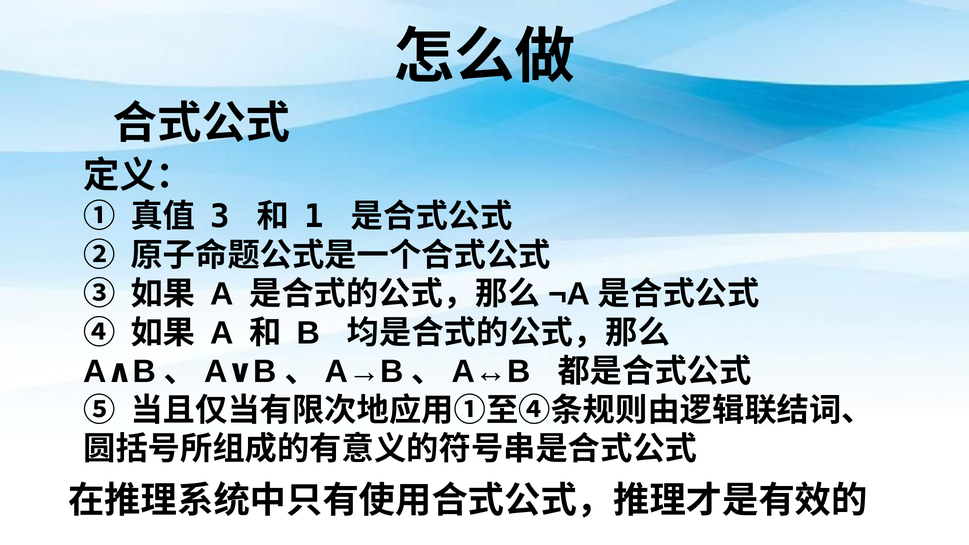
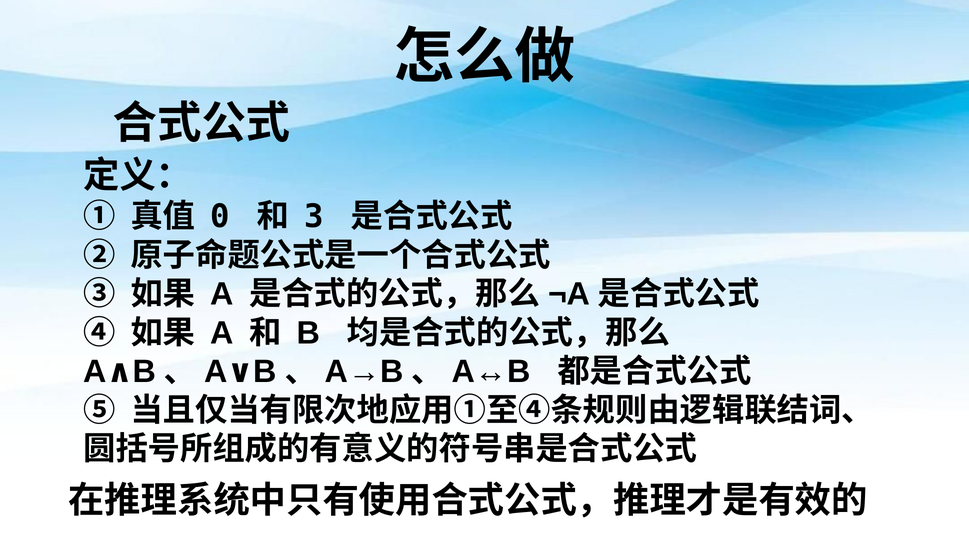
3: 3 -> 0 (220, 217)
1: 1 -> 3 (314, 217)
